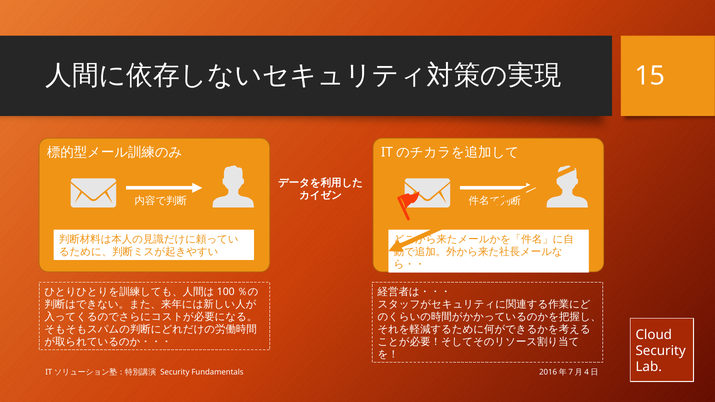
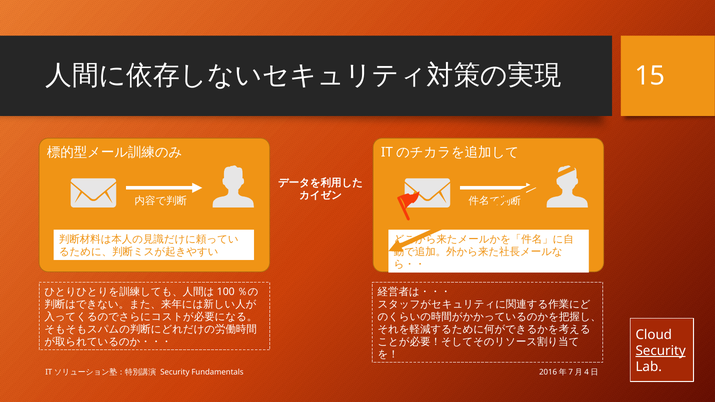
Security underline: none -> present (661, 351)
